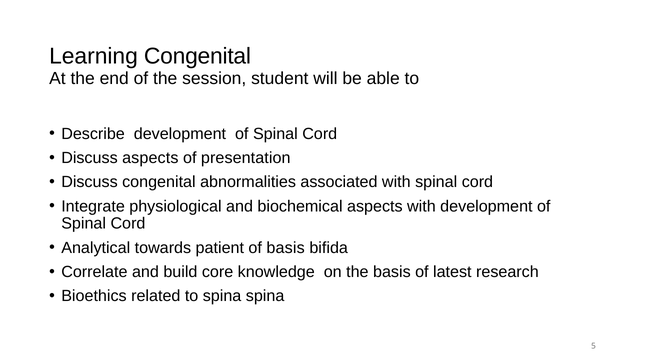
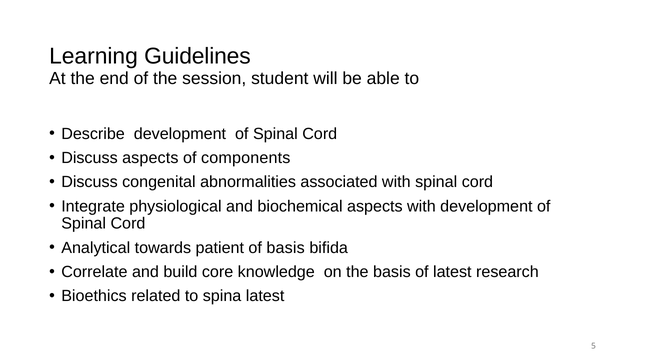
Learning Congenital: Congenital -> Guidelines (197, 56)
presentation: presentation -> components (246, 158)
spina spina: spina -> latest (265, 296)
